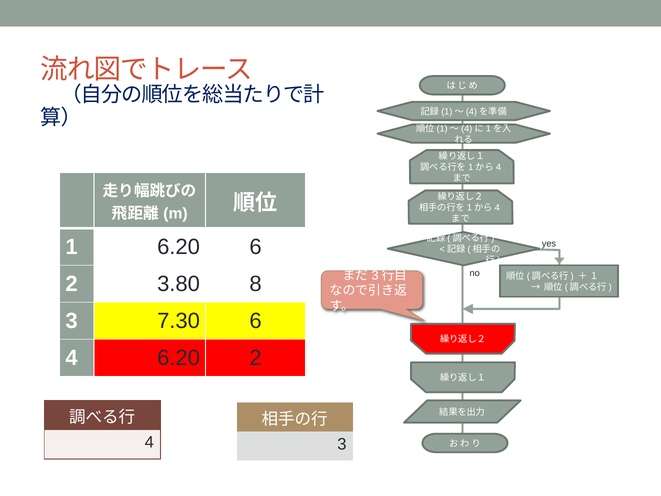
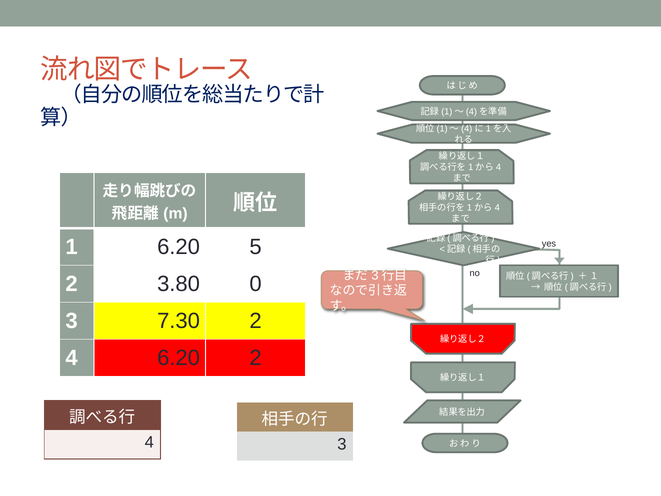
6.20 6: 6 -> 5 (256, 247)
8: 8 -> 0 (256, 284)
7.30 6: 6 -> 2 (256, 321)
